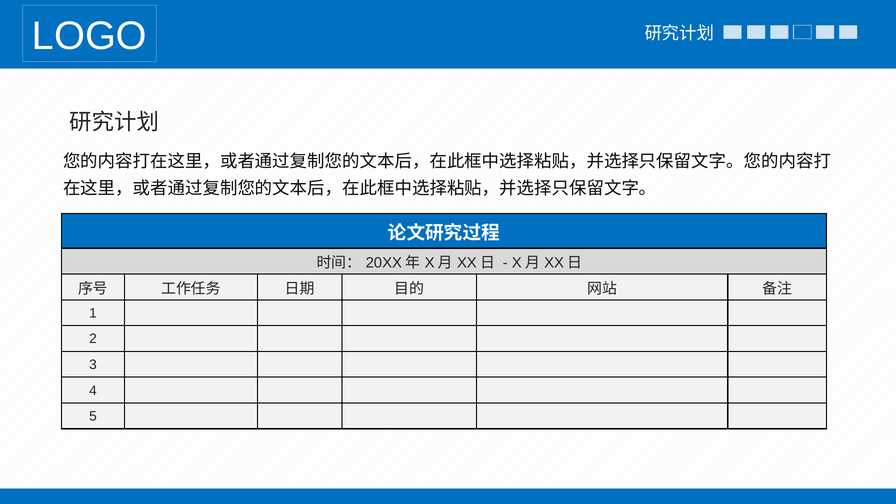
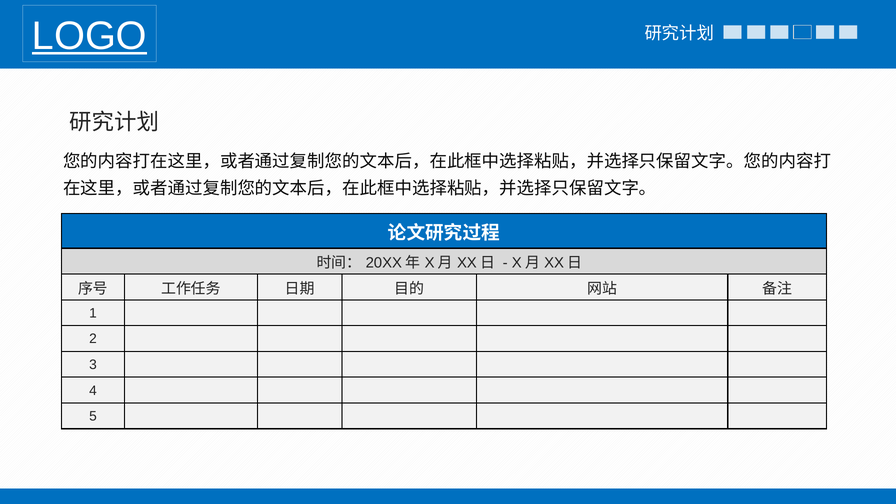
LOGO underline: none -> present (89, 36)
